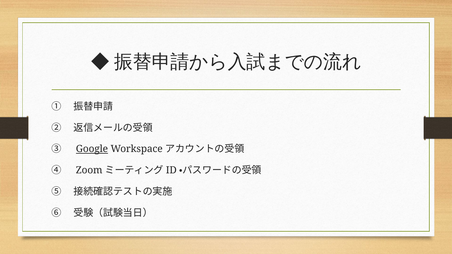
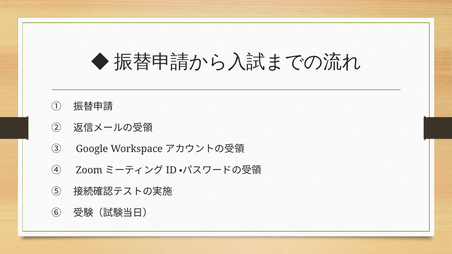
Google underline: present -> none (92, 149)
